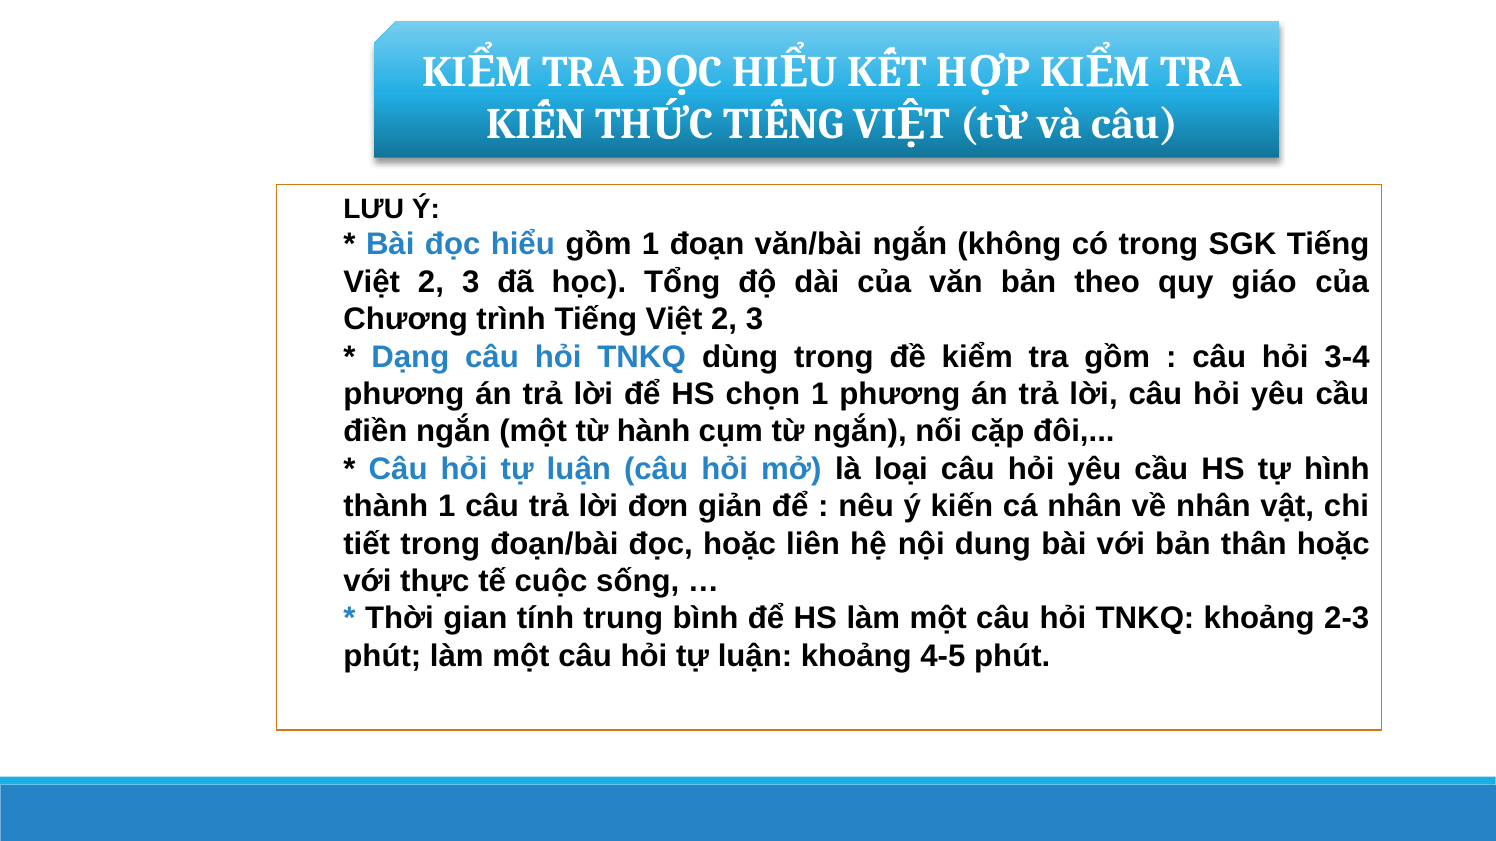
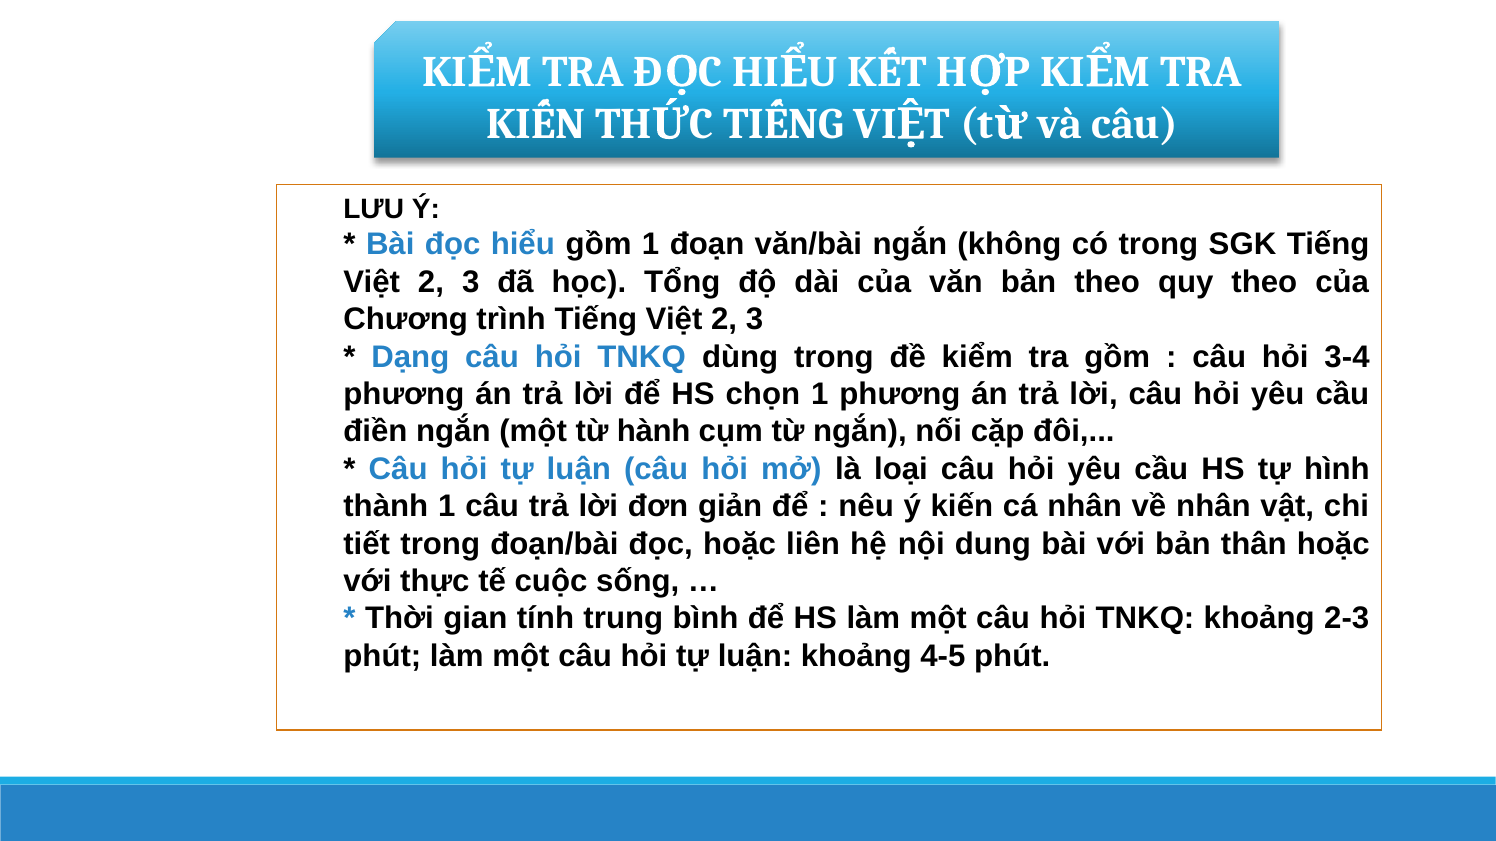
quy giáo: giáo -> theo (1264, 282)
